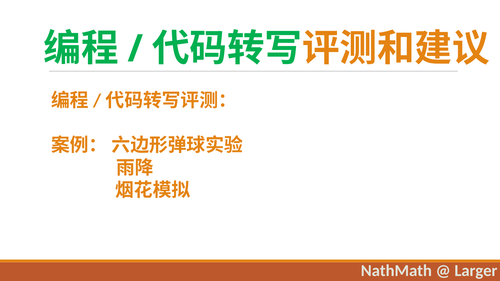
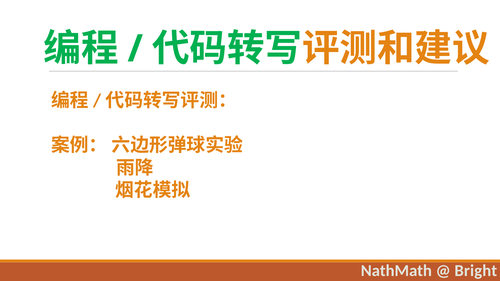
Larger: Larger -> Bright (476, 271)
